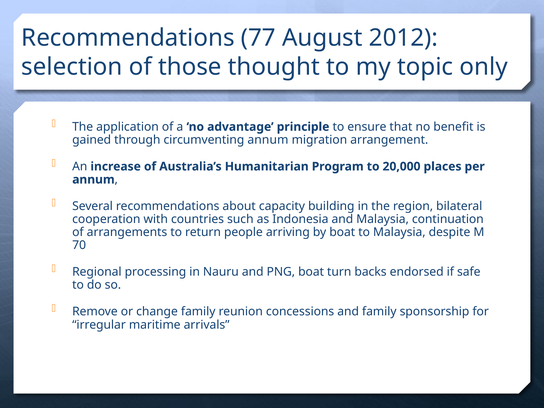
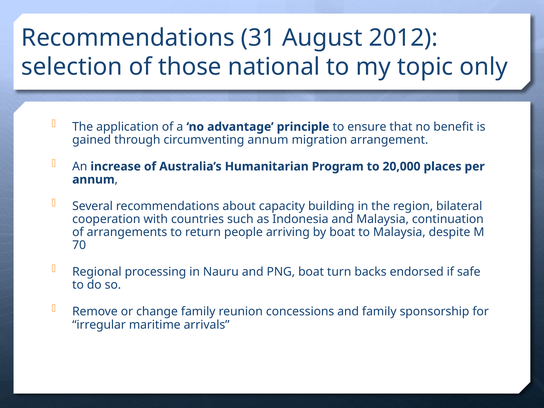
77: 77 -> 31 (258, 38)
thought: thought -> national (274, 67)
